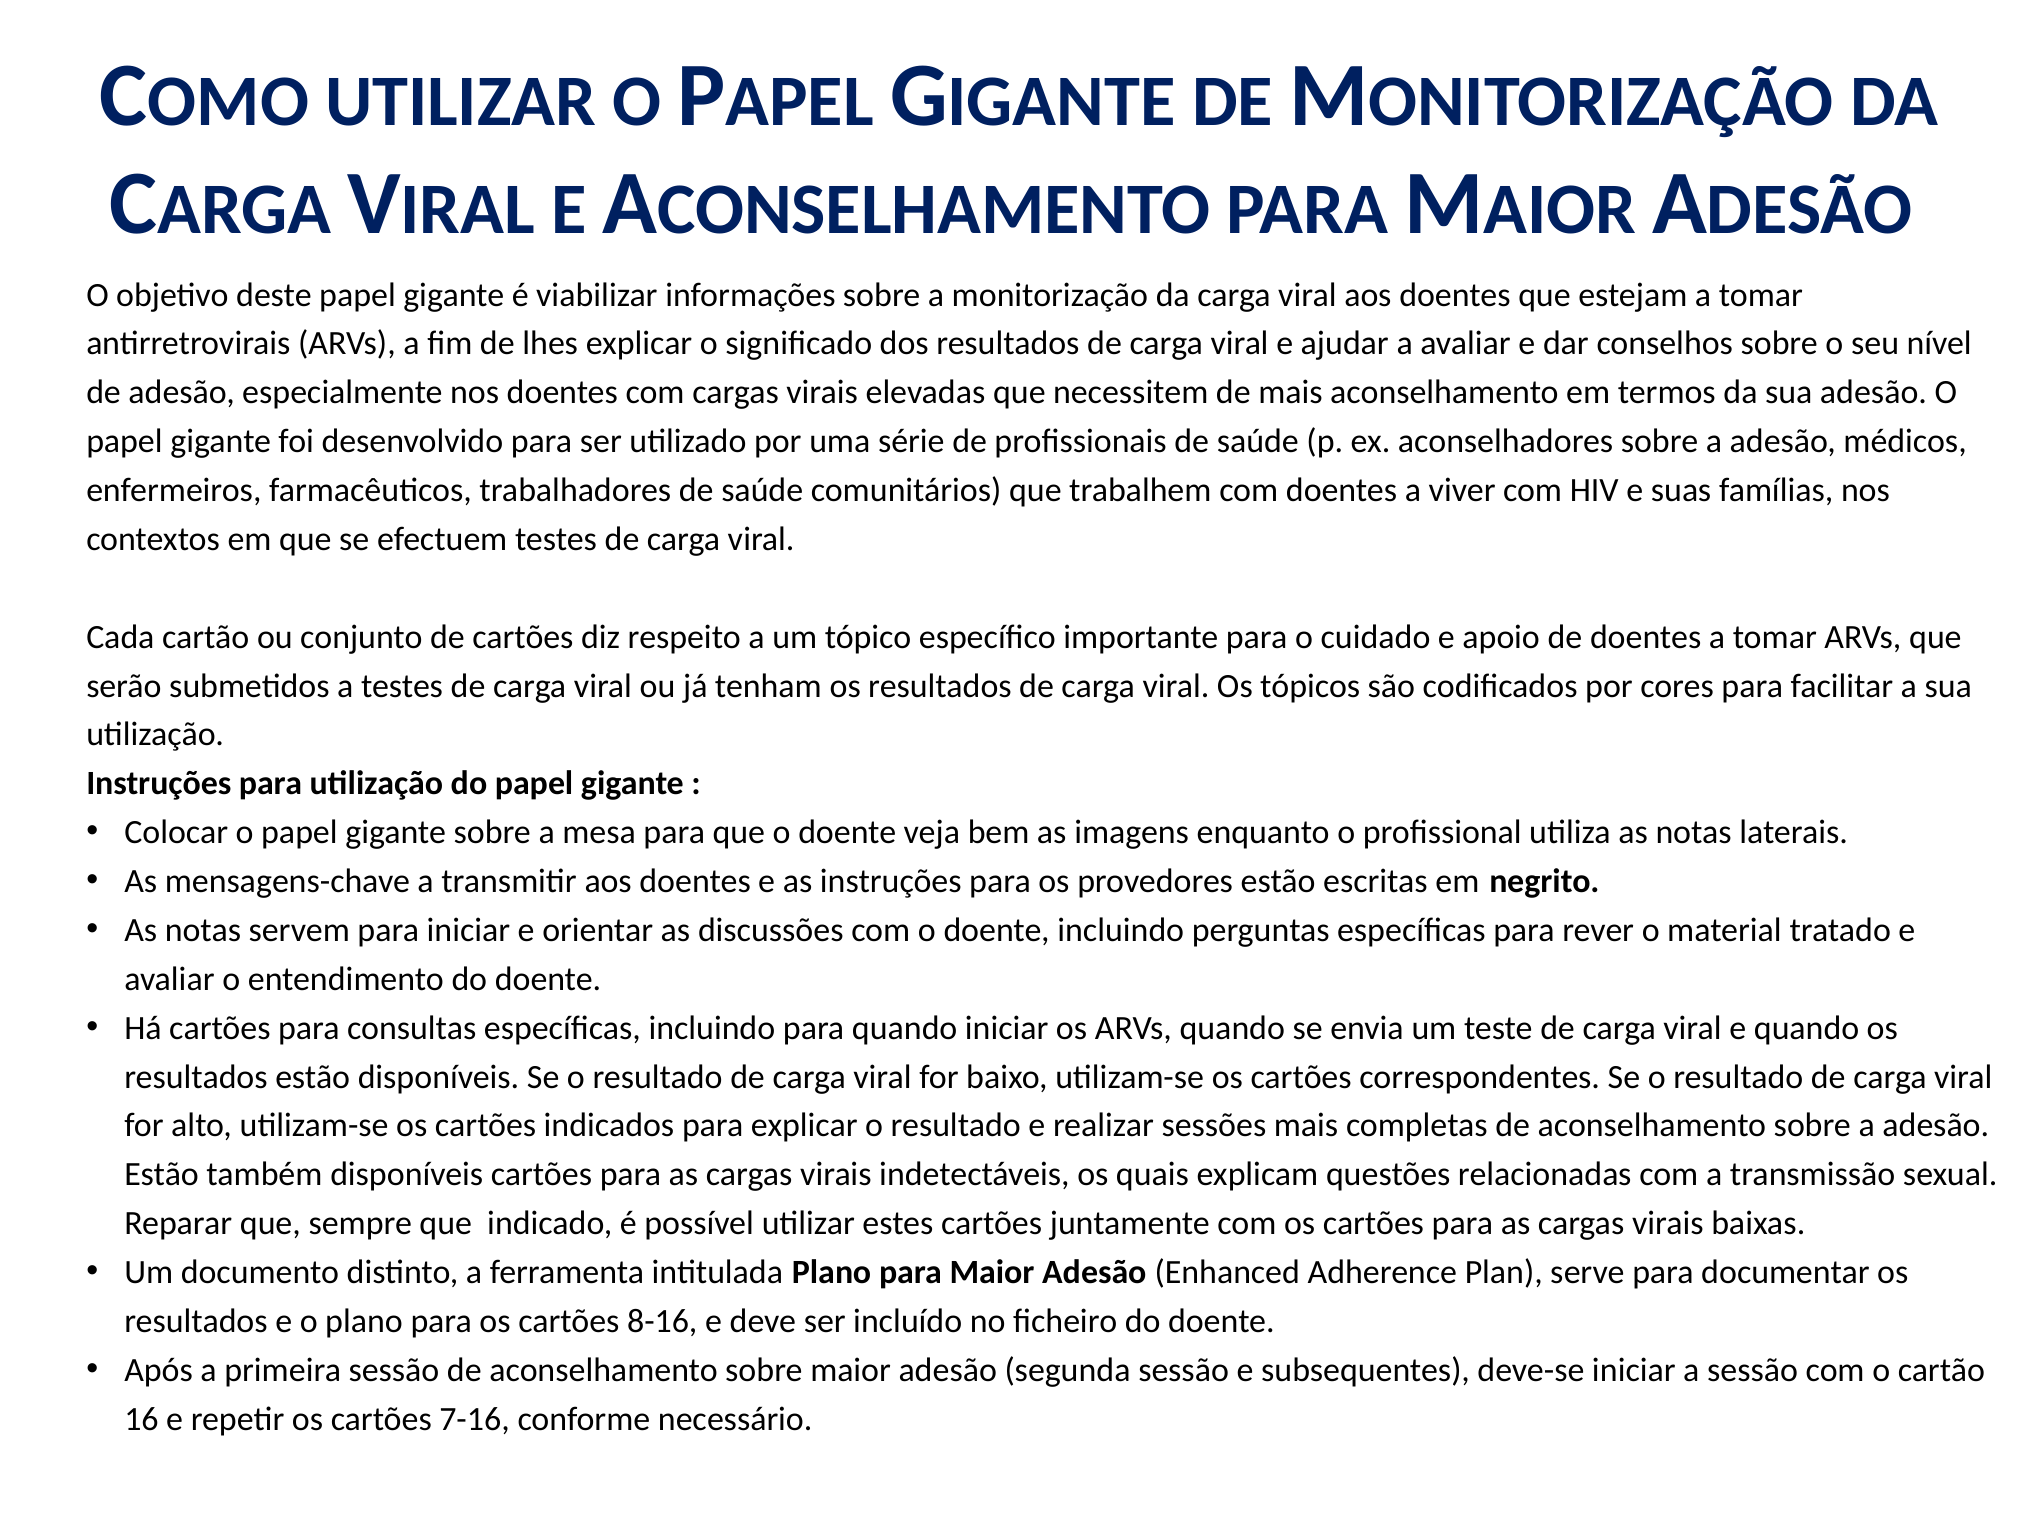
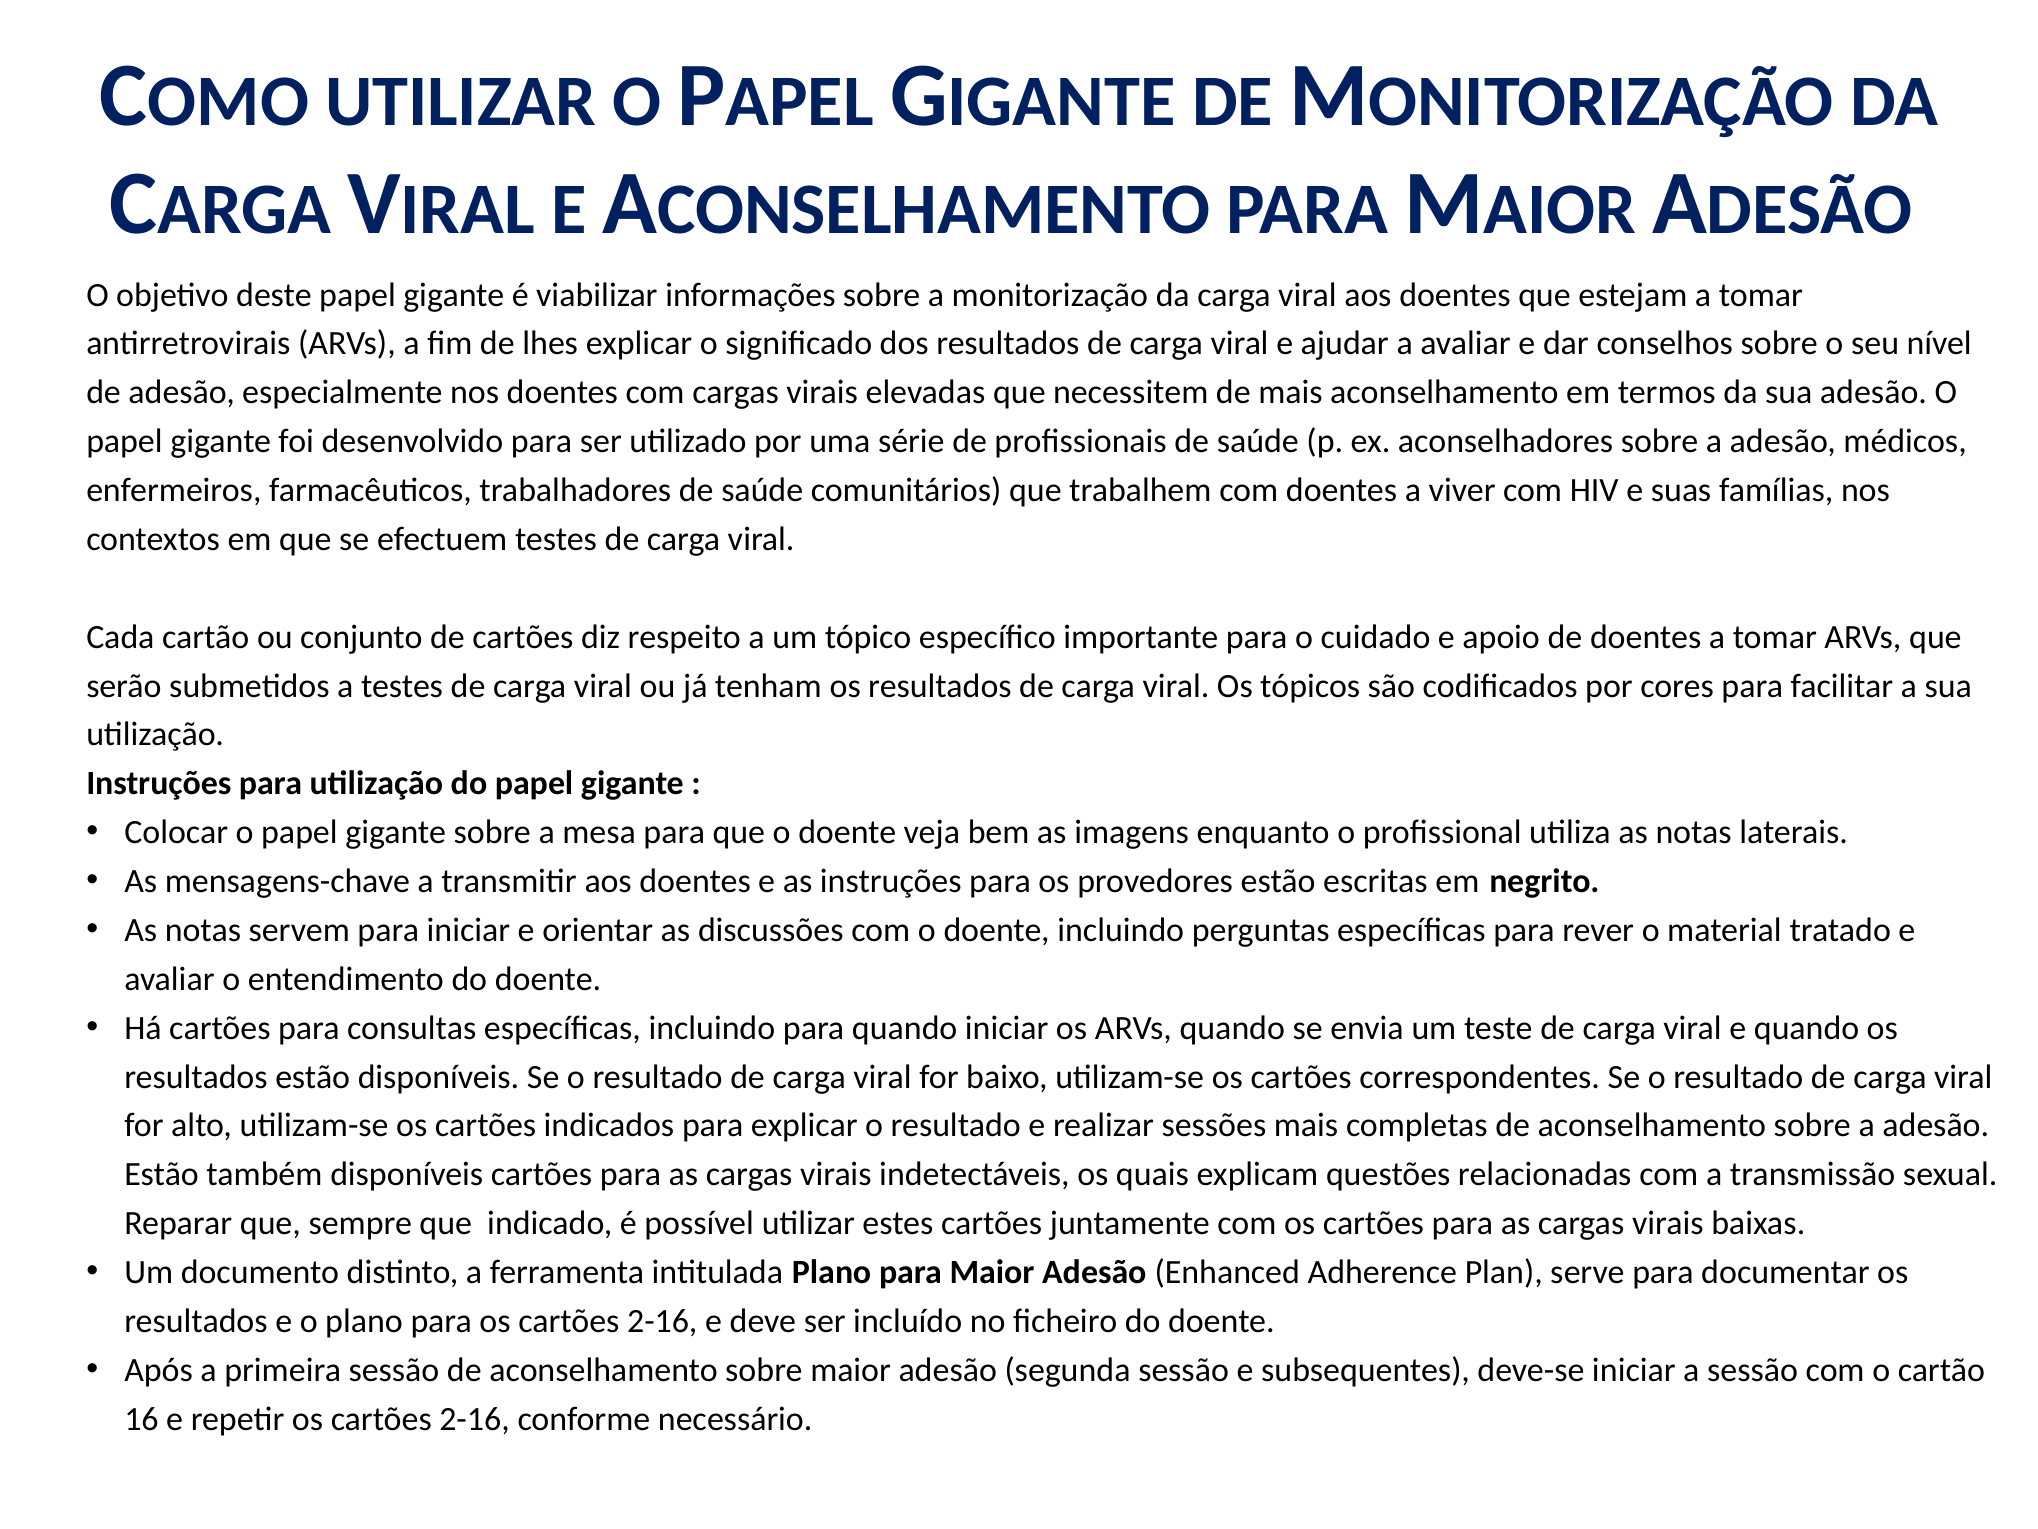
para os cartões 8-16: 8-16 -> 2-16 (662, 1321)
repetir os cartões 7-16: 7-16 -> 2-16 (475, 1419)
